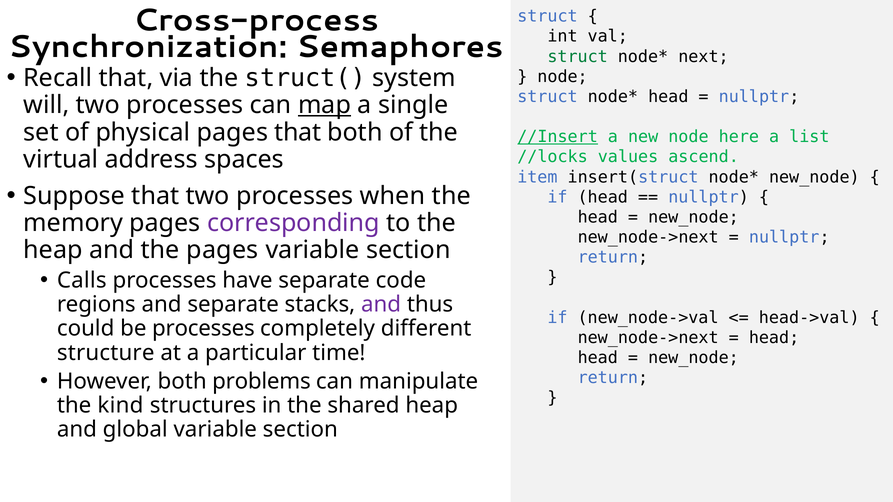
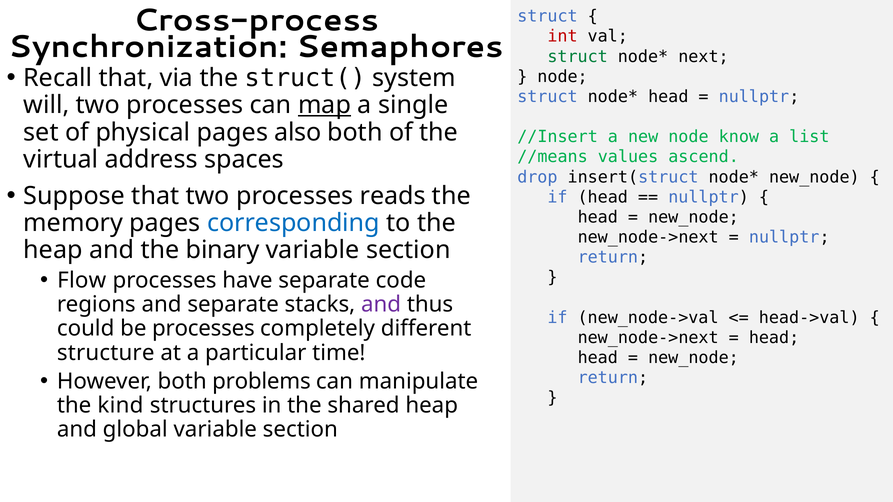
int colour: black -> red (562, 36)
pages that: that -> also (298, 132)
//Insert underline: present -> none (558, 137)
here: here -> know (739, 137)
//locks: //locks -> //means (552, 157)
item: item -> drop (537, 177)
when: when -> reads (393, 196)
corresponding colour: purple -> blue (293, 223)
the pages: pages -> binary (223, 250)
Calls: Calls -> Flow (82, 281)
